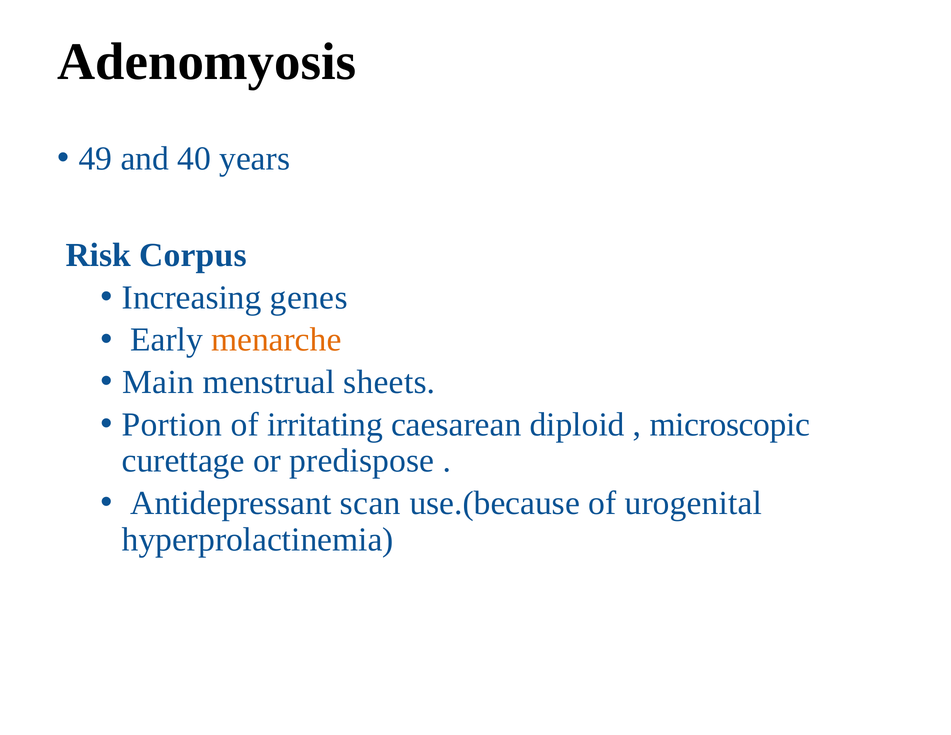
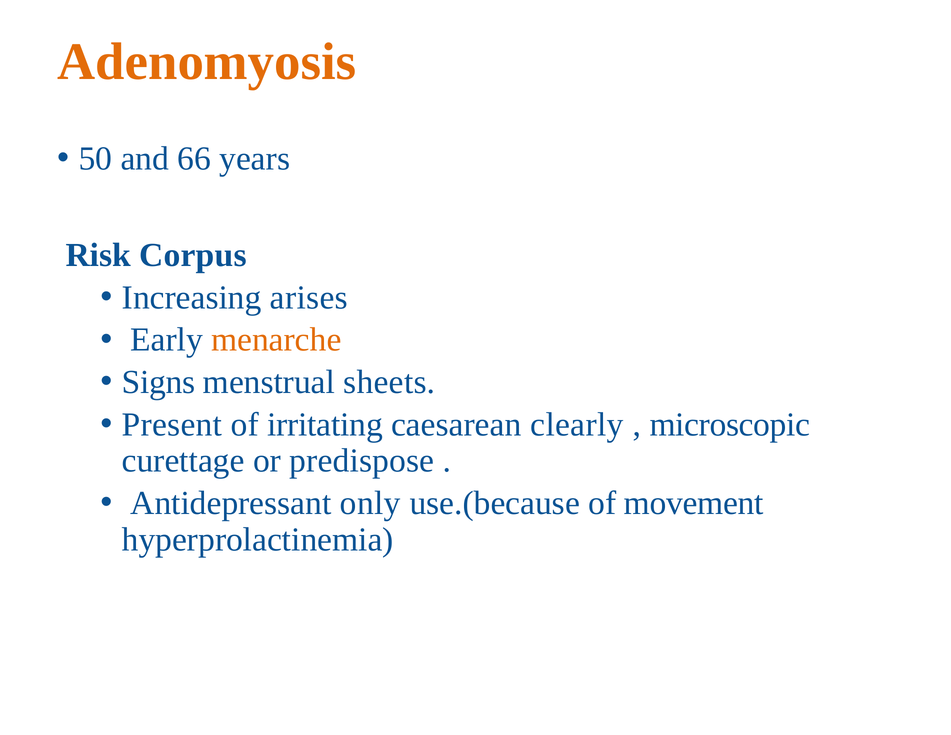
Adenomyosis colour: black -> orange (207, 62)
49: 49 -> 50 (95, 158)
40: 40 -> 66 (194, 158)
genes: genes -> arises (309, 297)
Main: Main -> Signs (158, 382)
Portion: Portion -> Present (172, 424)
diploid: diploid -> clearly (577, 424)
scan: scan -> only (370, 503)
urogenital: urogenital -> movement (694, 503)
